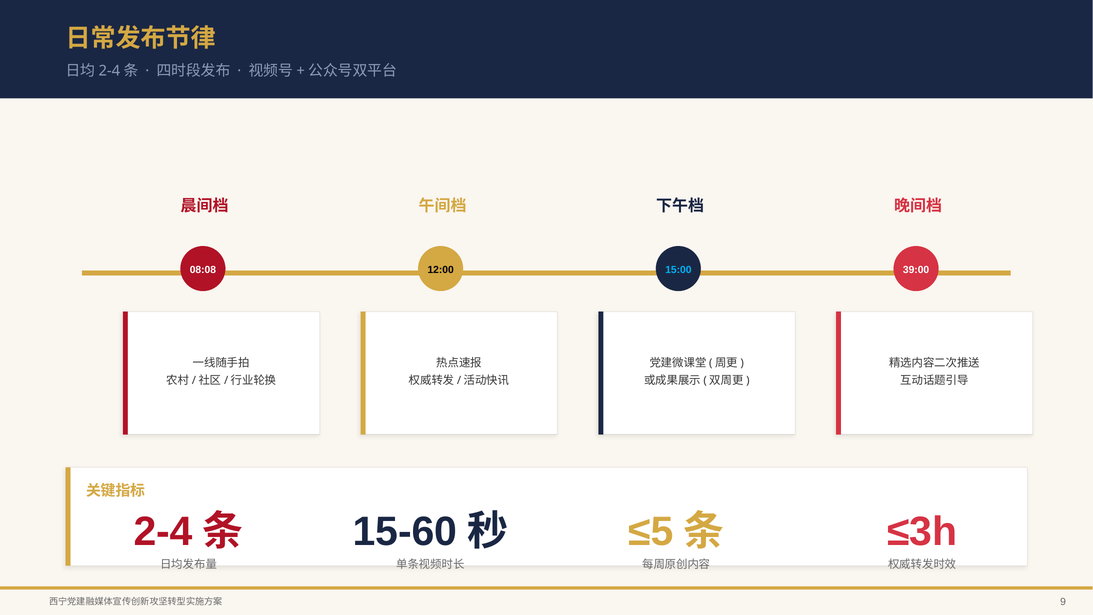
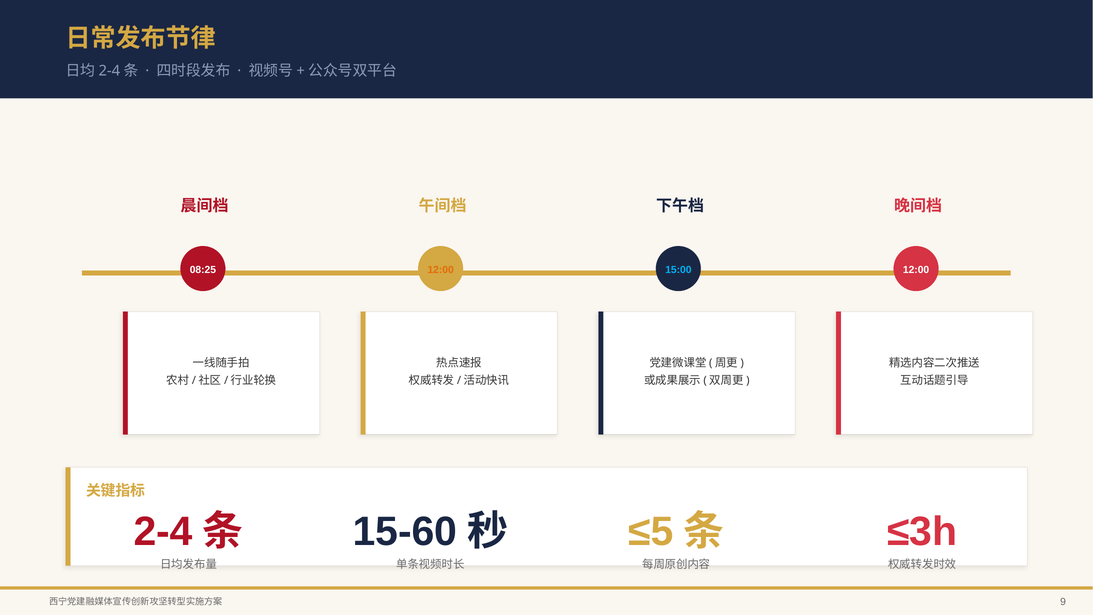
08:08: 08:08 -> 08:25 (203, 270)
12:00 colour: black -> orange (441, 270)
39:00: 39:00 -> 12:00 (916, 270)
